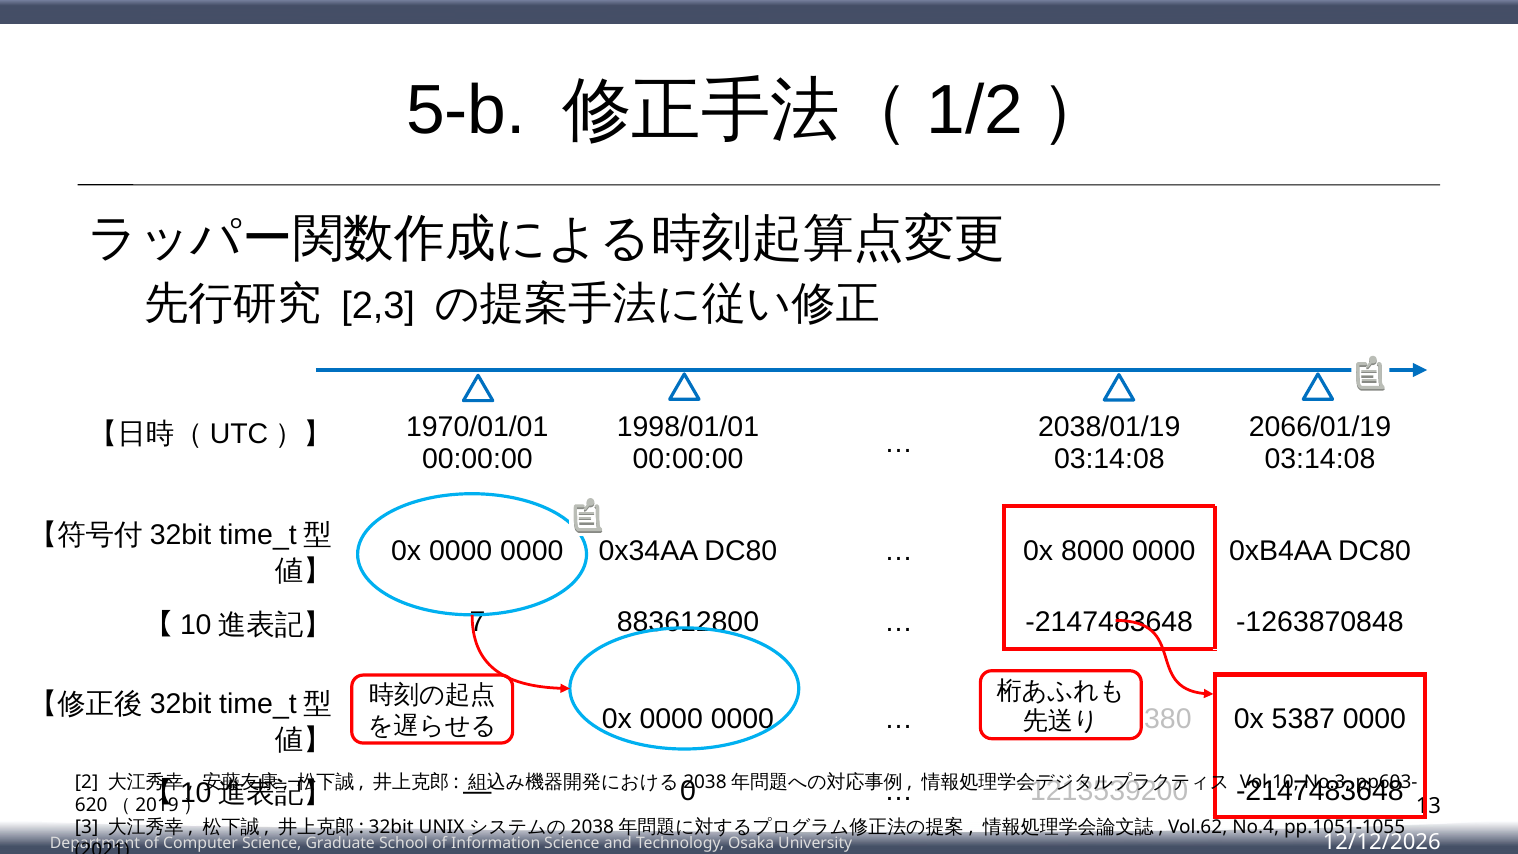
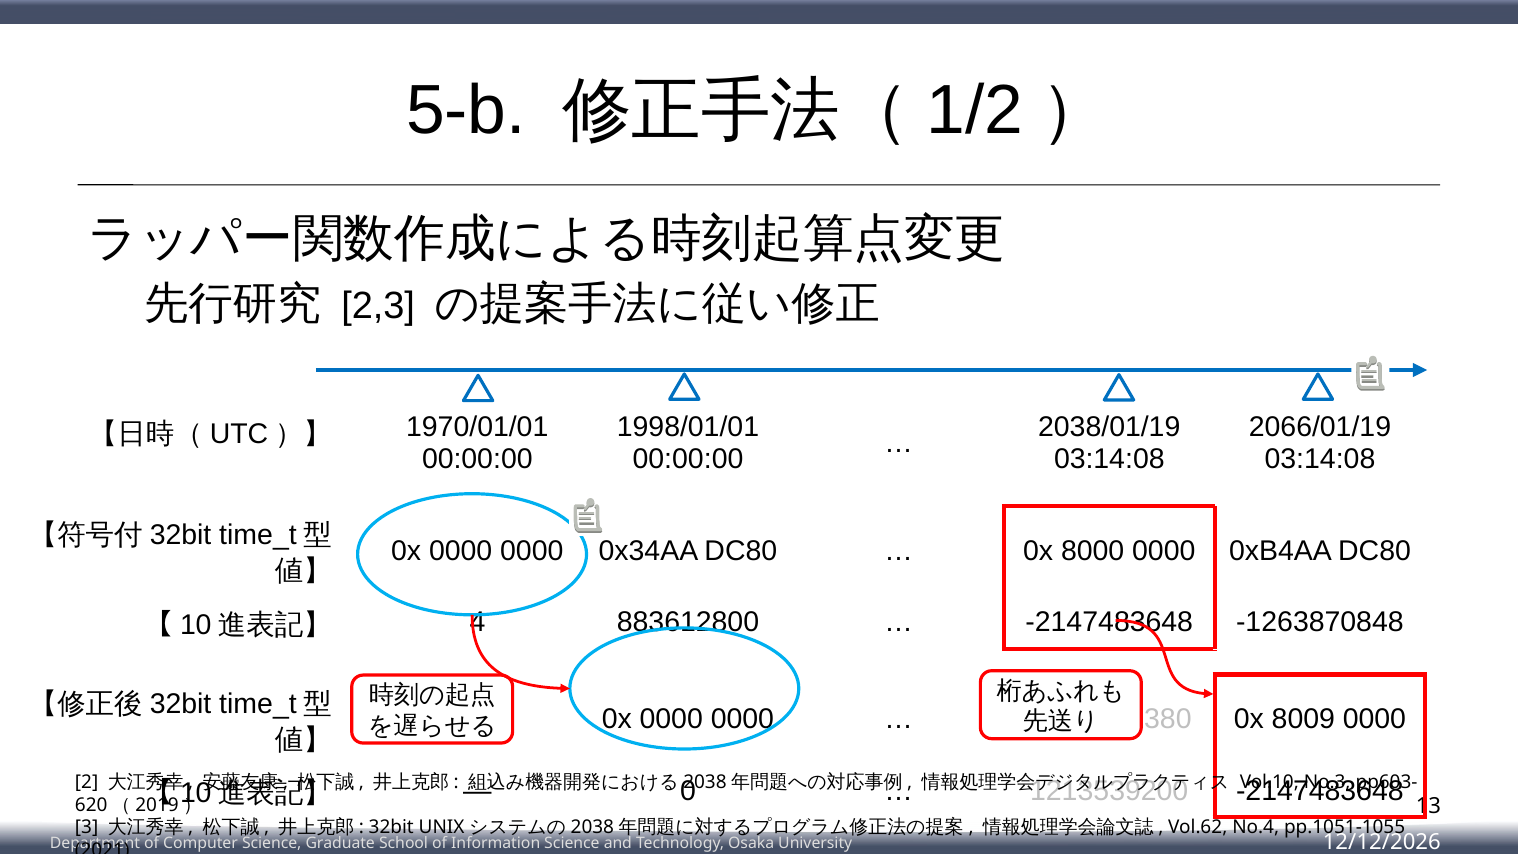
7: 7 -> 4 (477, 622)
5387: 5387 -> 8009 (1303, 719)
